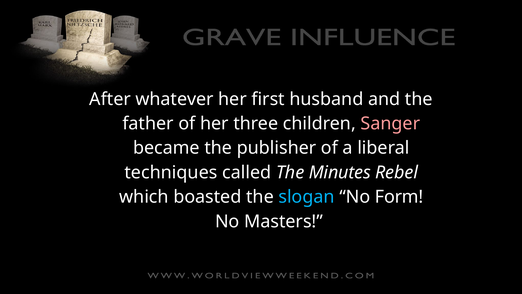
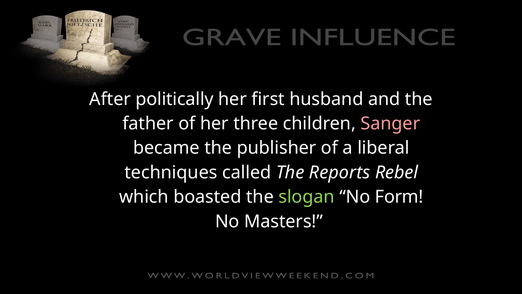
whatever: whatever -> politically (175, 99)
Minutes: Minutes -> Reports (340, 172)
slogan colour: light blue -> light green (307, 197)
